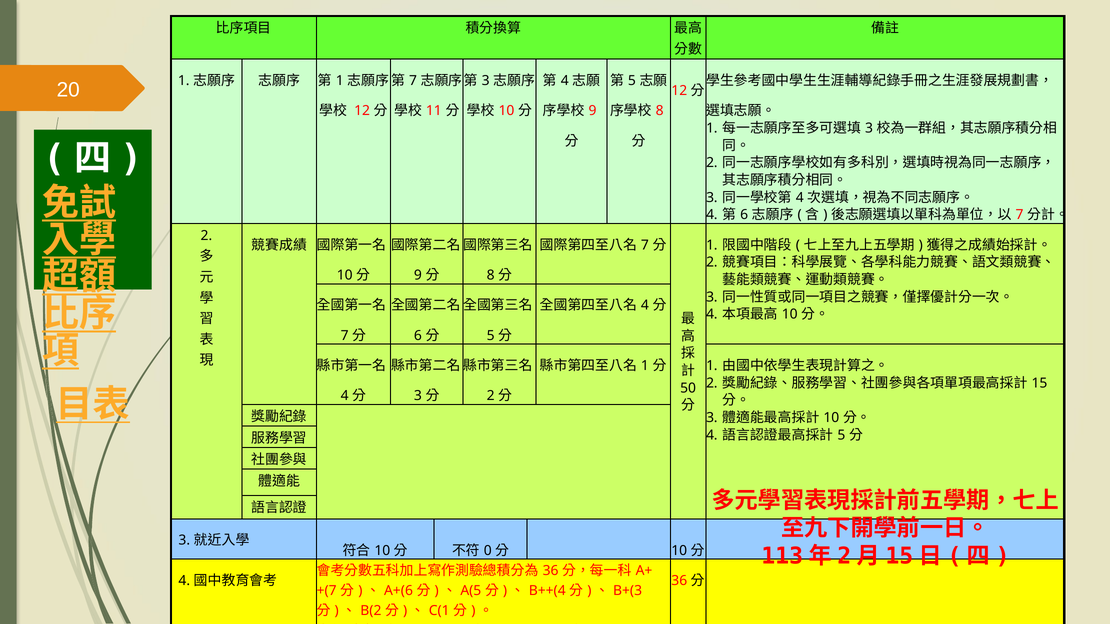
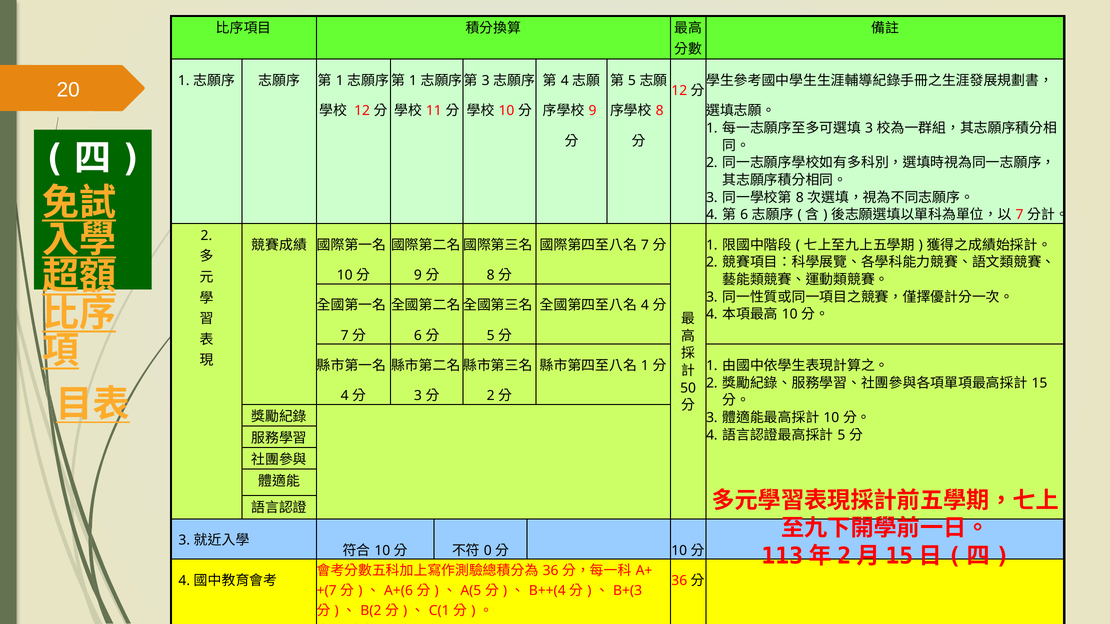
7: 7 -> 1 (413, 81)
4: 4 -> 8 (800, 198)
